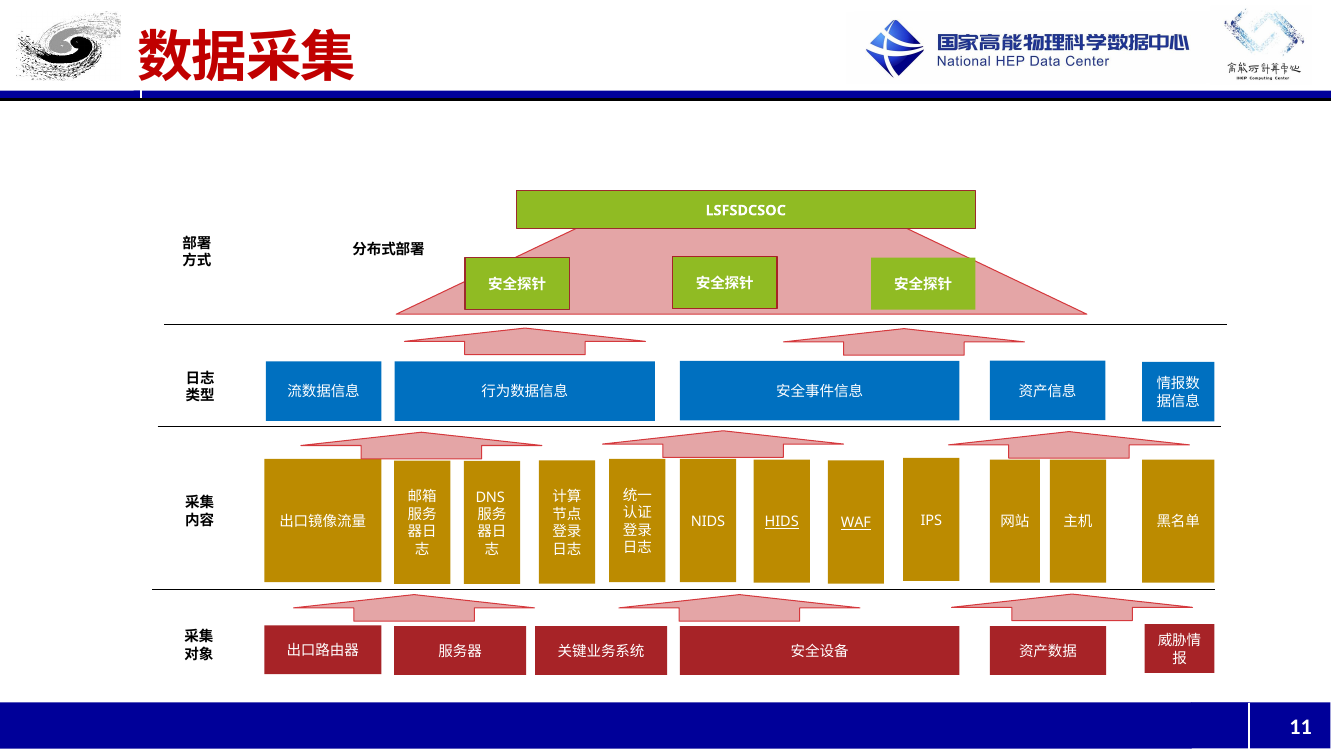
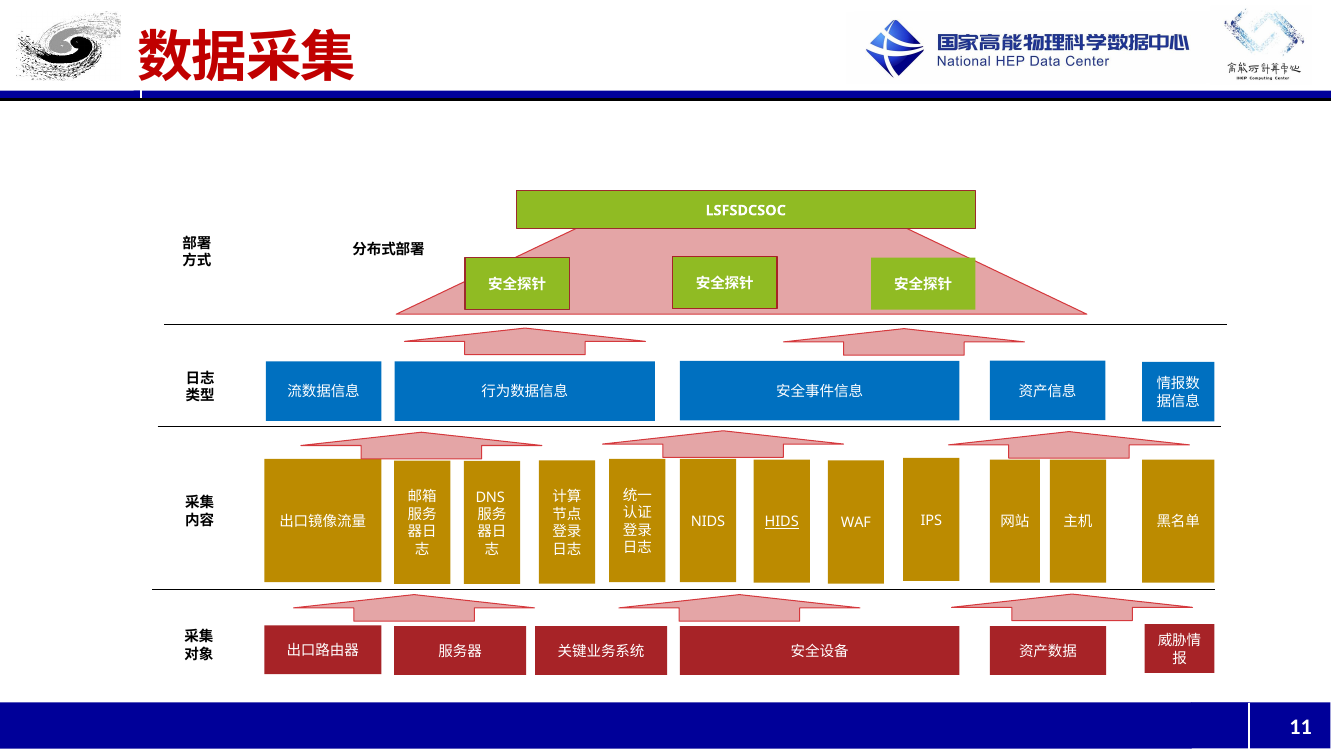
WAF underline: present -> none (856, 523)
